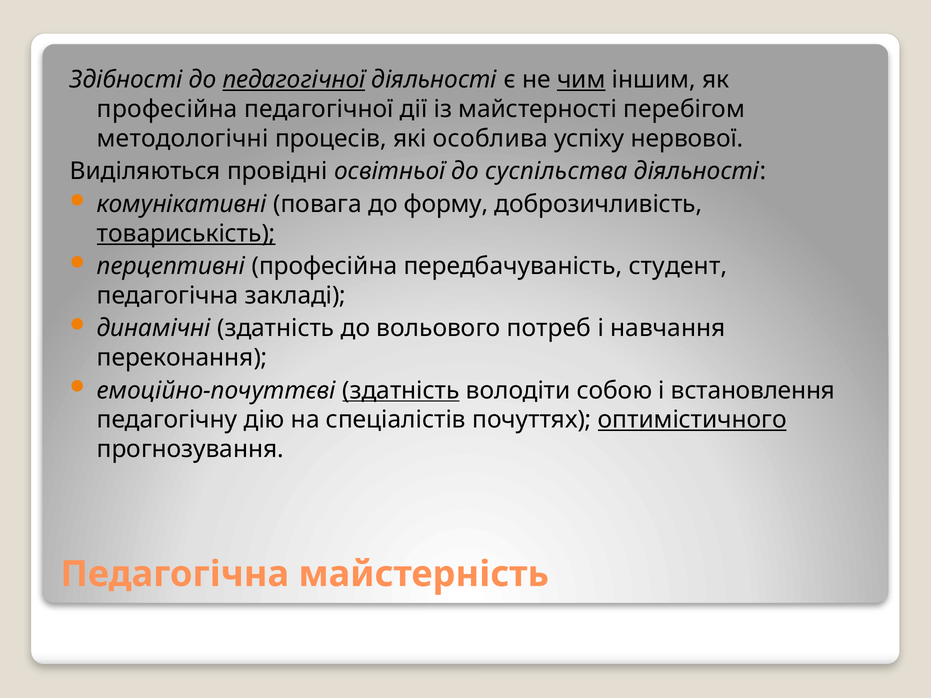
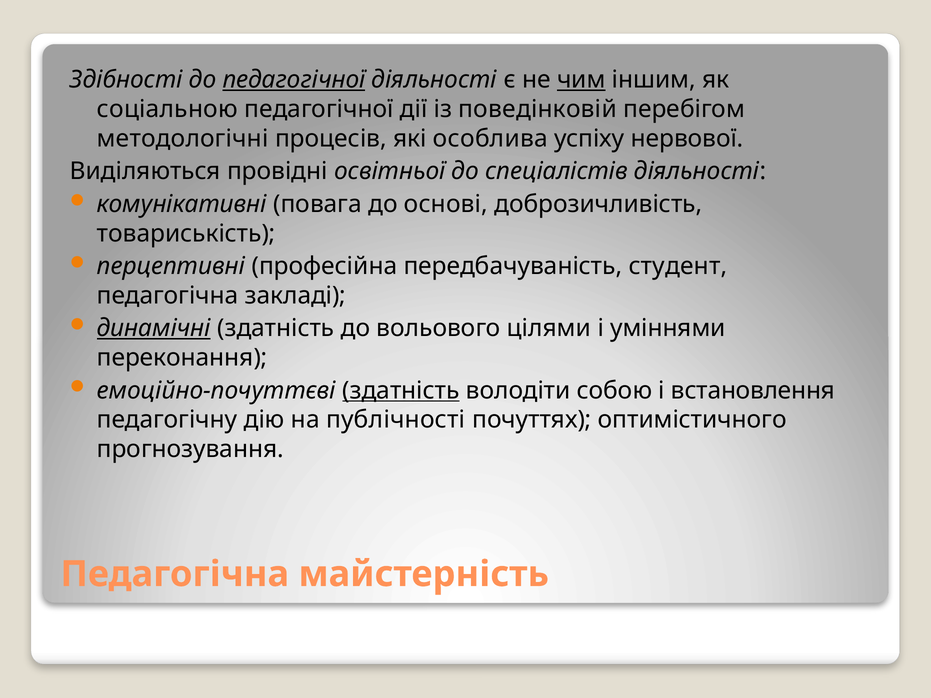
професійна: професійна -> соціальною (167, 109)
майстерності: майстерності -> поведінковій (538, 109)
суспільства: суспільства -> спеціалістів (556, 171)
форму: форму -> основі (446, 204)
товариськість underline: present -> none (186, 234)
динамічні underline: none -> present (154, 328)
потреб: потреб -> цілями (549, 328)
навчання: навчання -> уміннями (668, 328)
спеціалістів: спеціалістів -> публічності (396, 420)
оптимістичного underline: present -> none (692, 420)
